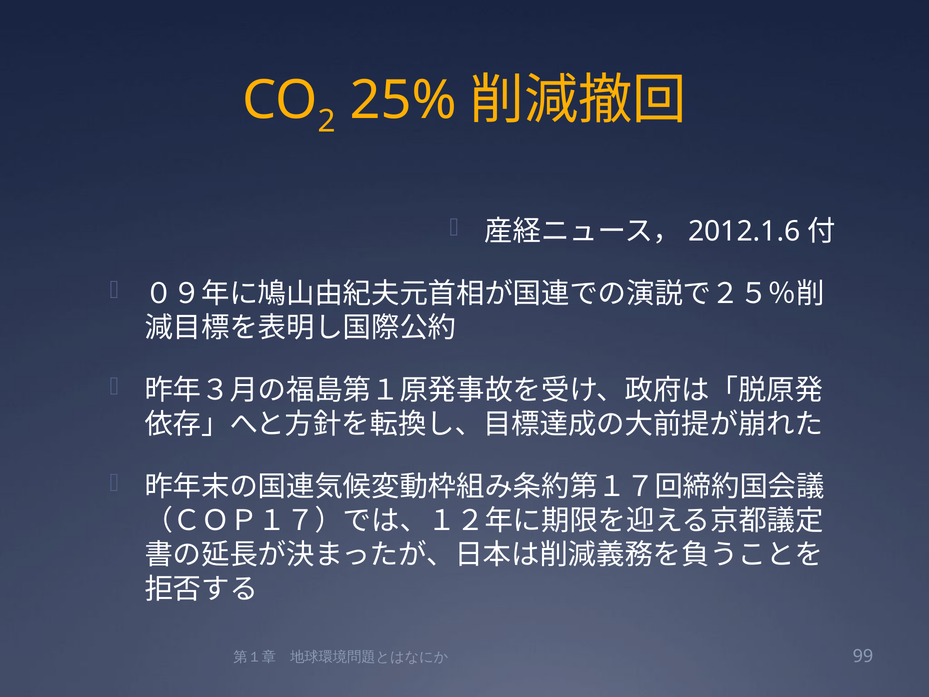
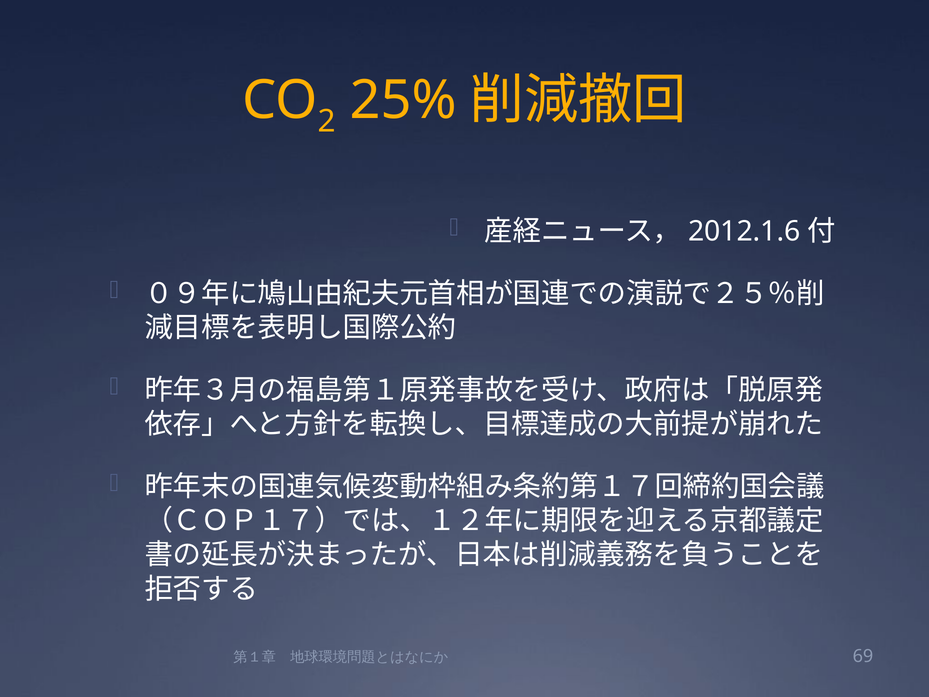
99: 99 -> 69 (863, 656)
